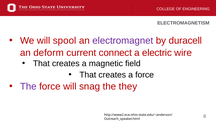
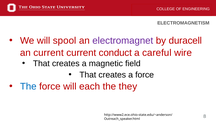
an deform: deform -> current (49, 53)
connect: connect -> conduct (115, 53)
electric: electric -> careful (157, 53)
The colour: purple -> blue (28, 87)
snag: snag -> each (90, 87)
